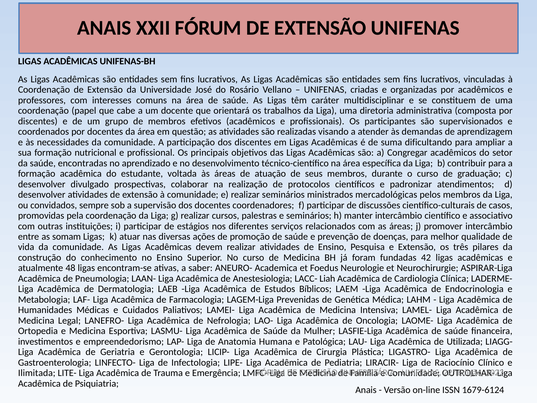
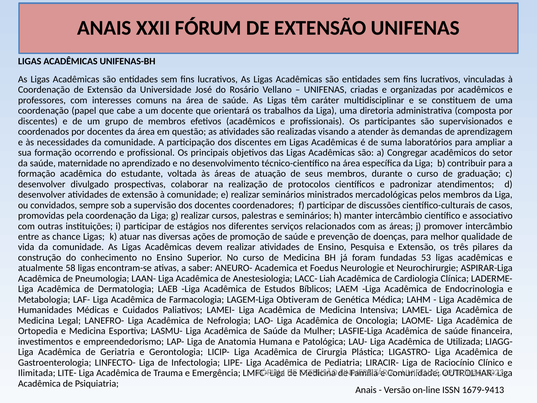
dificultando: dificultando -> laboratórios (429, 142)
nutricional: nutricional -> ocorrendo (95, 153)
encontradas: encontradas -> maternidade (83, 163)
somam: somam -> chance (66, 236)
42: 42 -> 53 (426, 257)
48: 48 -> 58 (70, 268)
Prevenidas: Prevenidas -> Obtiveram (298, 299)
1679-6124: 1679-6124 -> 1679-9413 (483, 390)
